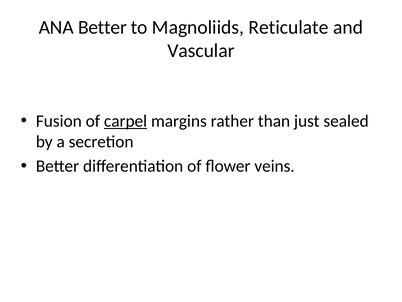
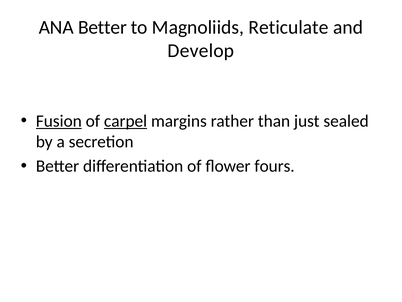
Vascular: Vascular -> Develop (201, 51)
Fusion underline: none -> present (59, 121)
veins: veins -> fours (275, 166)
